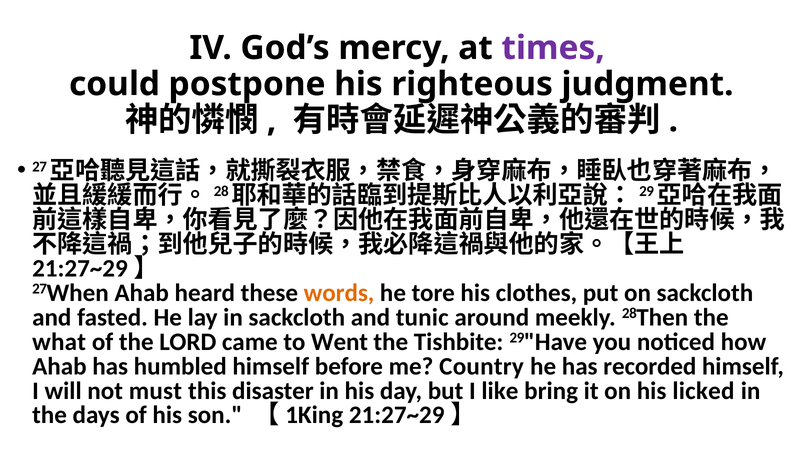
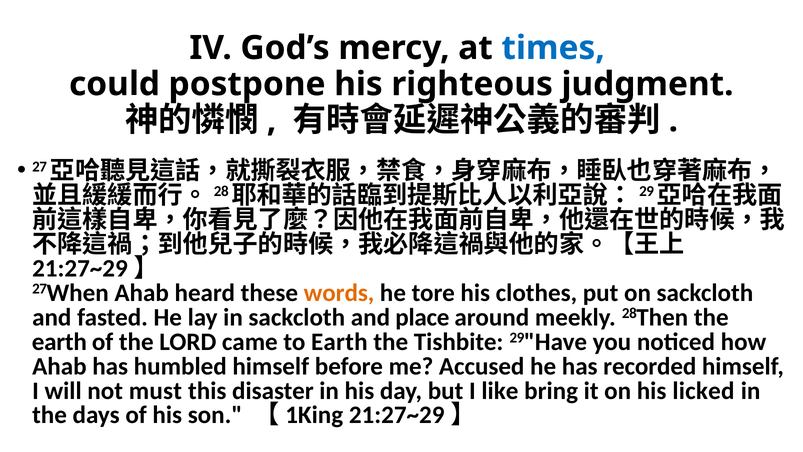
times colour: purple -> blue (553, 48)
tunic: tunic -> place (422, 317)
what: what -> earth (59, 342)
to Went: Went -> Earth (339, 342)
Country: Country -> Accused (482, 366)
